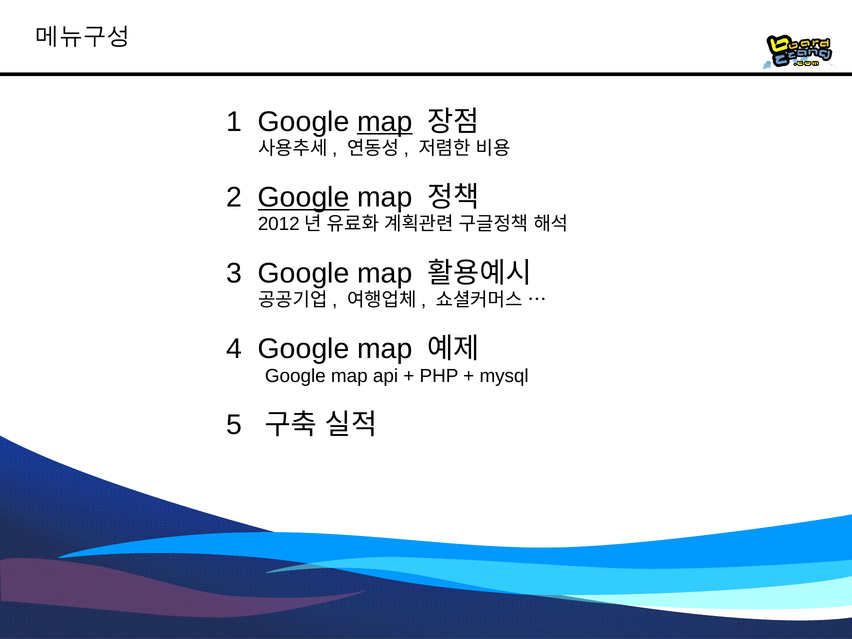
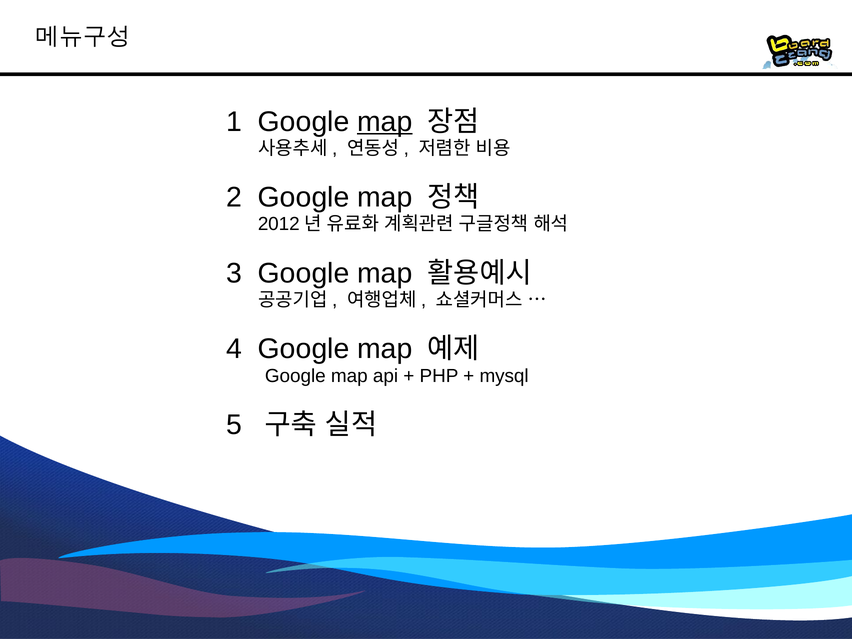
Google underline: present -> none (304, 197)
